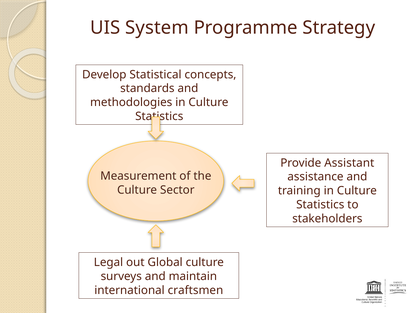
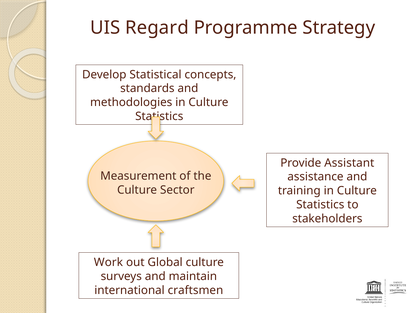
System: System -> Regard (157, 28)
Legal: Legal -> Work (108, 262)
